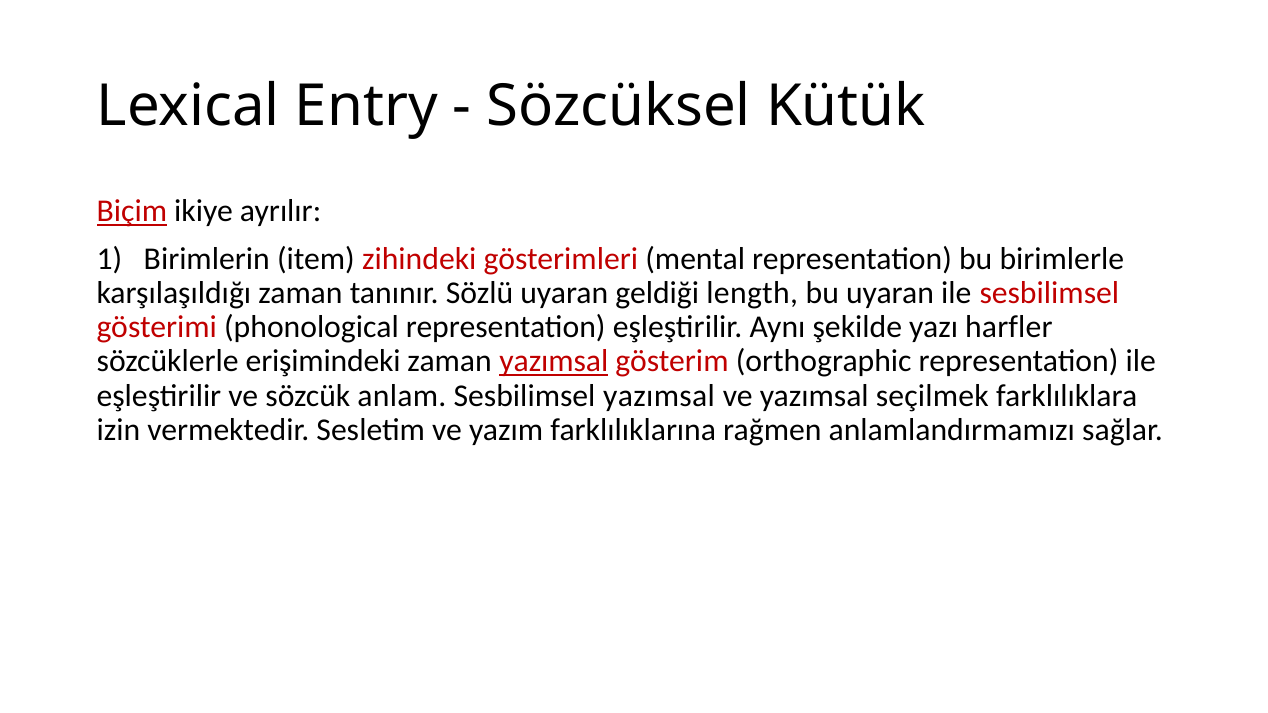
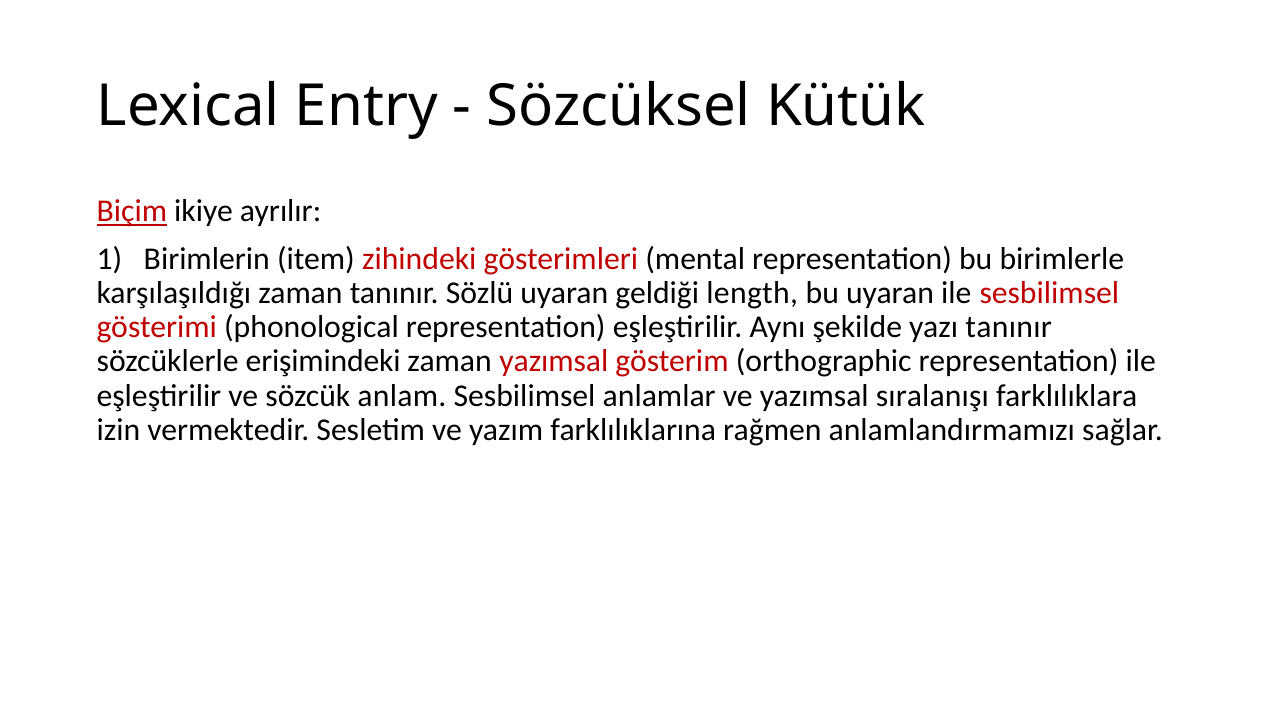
yazı harfler: harfler -> tanınır (1009, 327)
yazımsal underline: present -> none (554, 362)
Sesbilimsel yazımsal: yazımsal -> anlamlar (659, 396)
seçilmek: seçilmek -> sıralanışı (932, 396)
